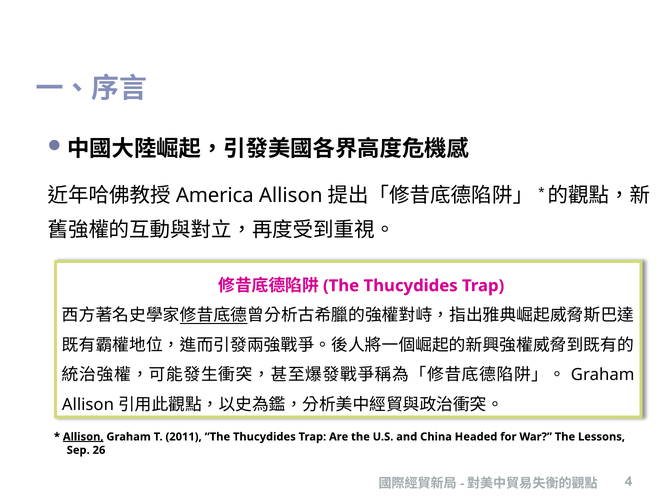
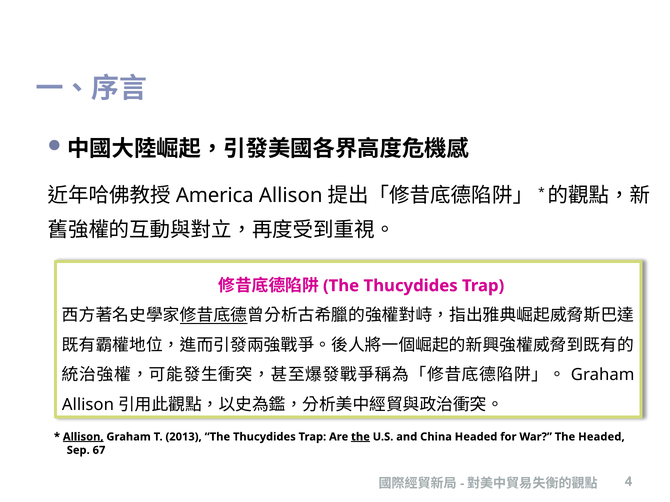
2011: 2011 -> 2013 (184, 437)
the underline: none -> present (360, 437)
The Lessons: Lessons -> Headed (601, 437)
26: 26 -> 67 (99, 451)
